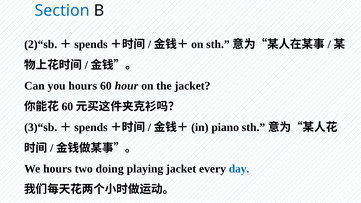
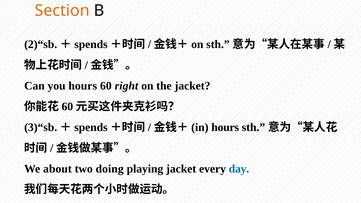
Section colour: blue -> orange (62, 11)
hour: hour -> right (126, 86)
piano: piano -> hours (225, 127)
We hours: hours -> about (57, 169)
